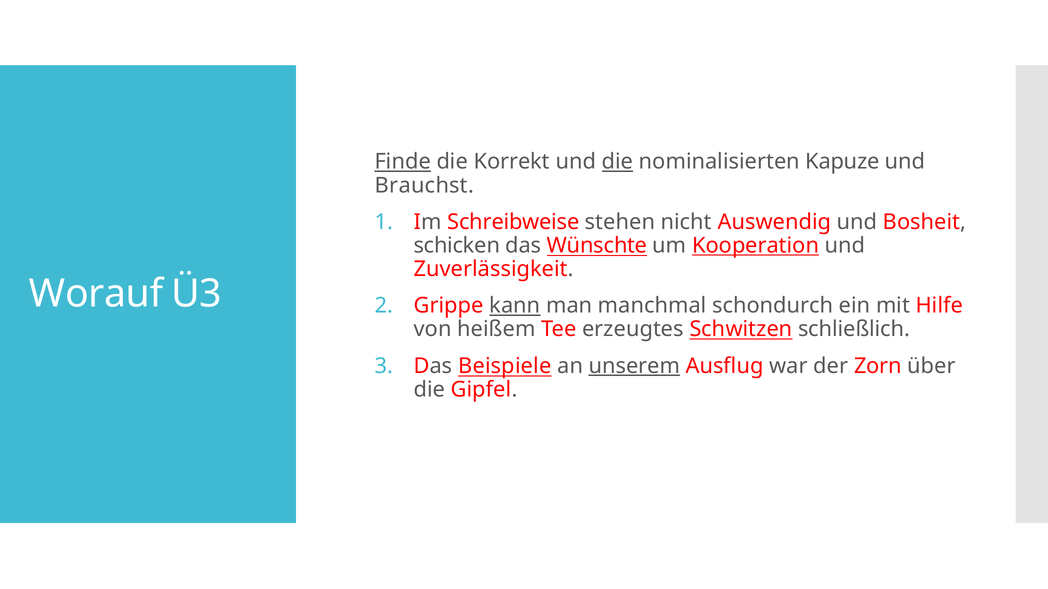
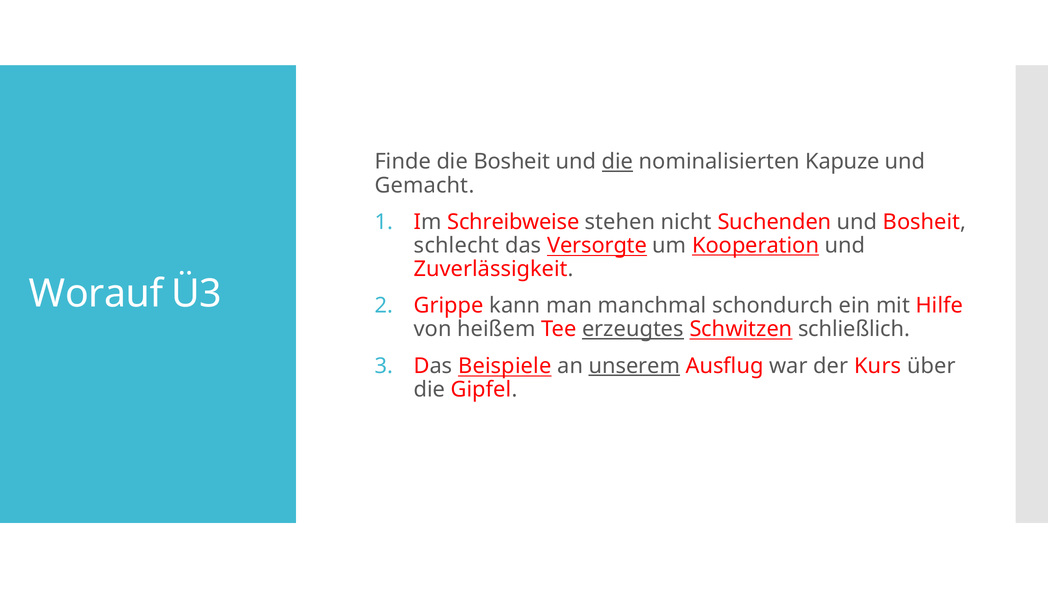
Finde underline: present -> none (403, 162)
die Korrekt: Korrekt -> Bosheit (512, 162)
Brauchst: Brauchst -> Gemacht (424, 185)
Auswendig: Auswendig -> Suchenden (774, 222)
schicken: schicken -> schlecht (457, 246)
Wünschte: Wünschte -> Versorgte (597, 246)
kann underline: present -> none (515, 306)
erzeugtes underline: none -> present (633, 330)
Zorn: Zorn -> Kurs (878, 366)
